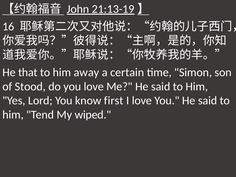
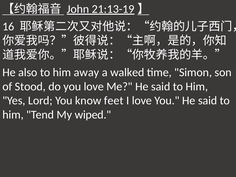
that: that -> also (28, 72)
certain: certain -> walked (127, 72)
first: first -> feet (114, 101)
